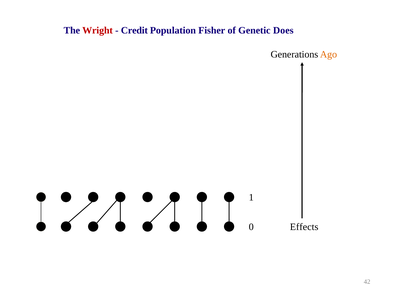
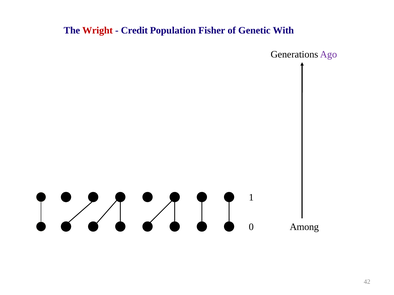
Does: Does -> With (283, 30)
Ago colour: orange -> purple (329, 54)
Effects: Effects -> Among (304, 227)
